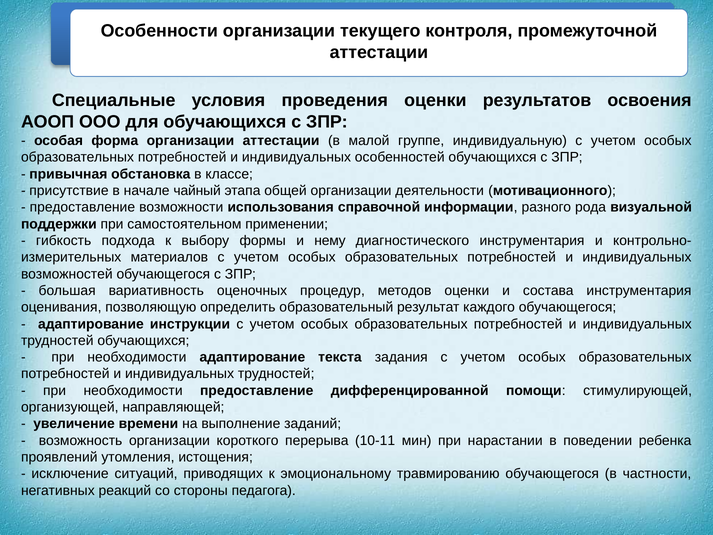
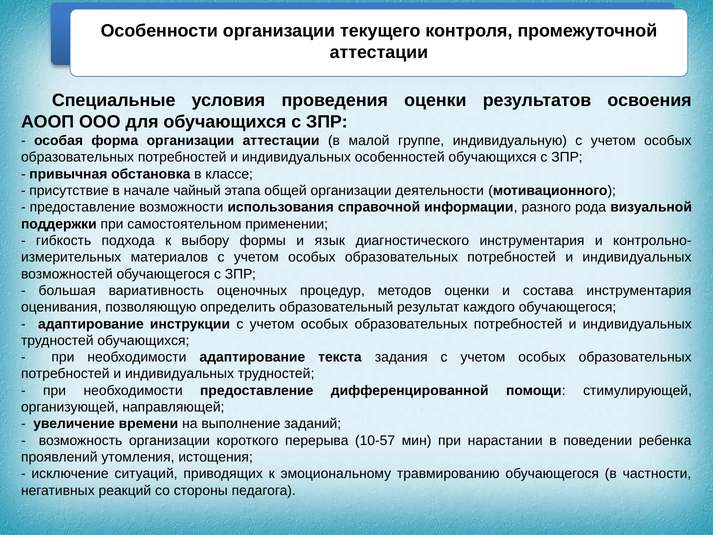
нему: нему -> язык (330, 241)
10-11: 10-11 -> 10-57 (375, 440)
